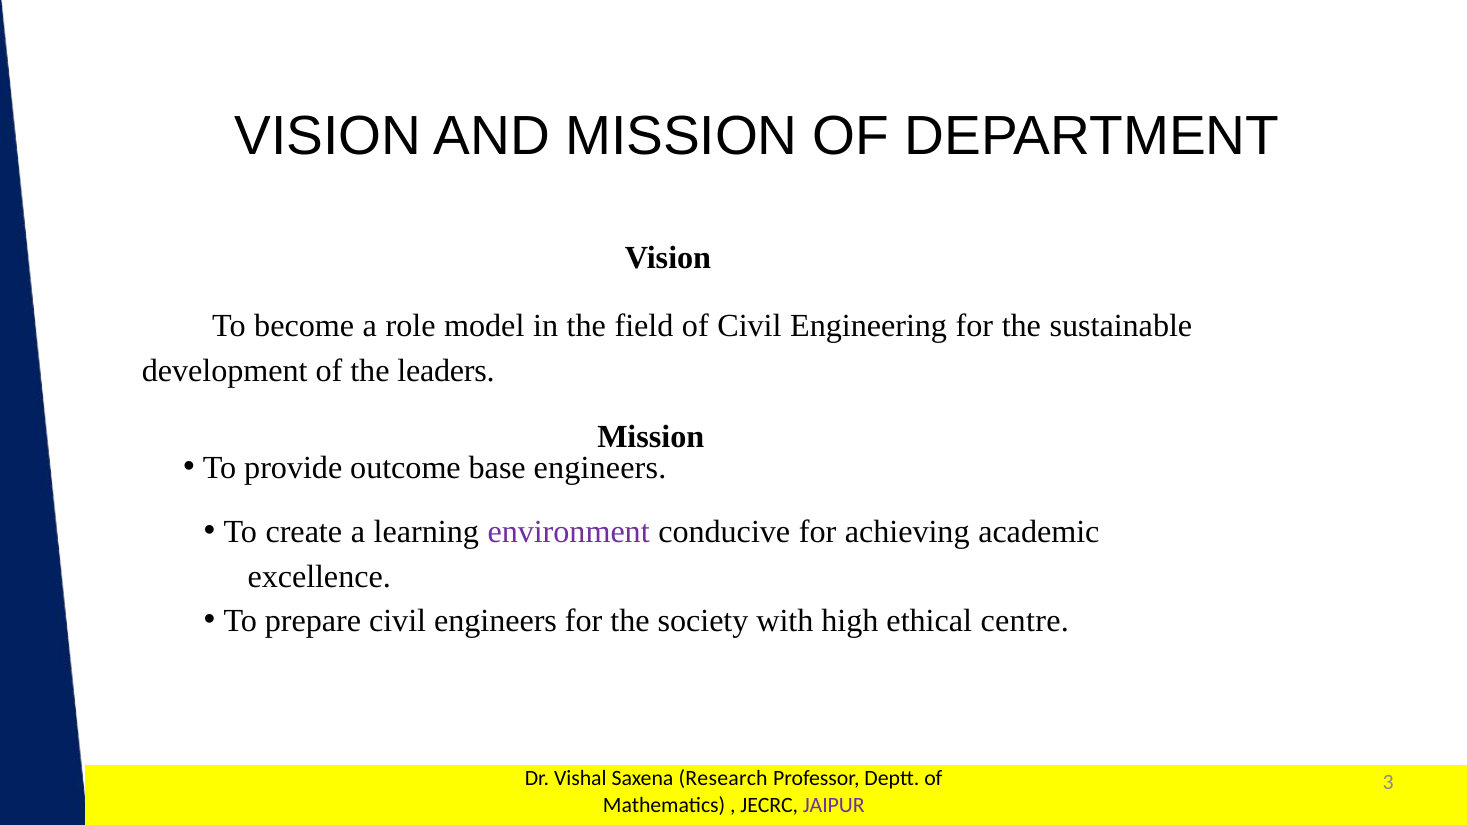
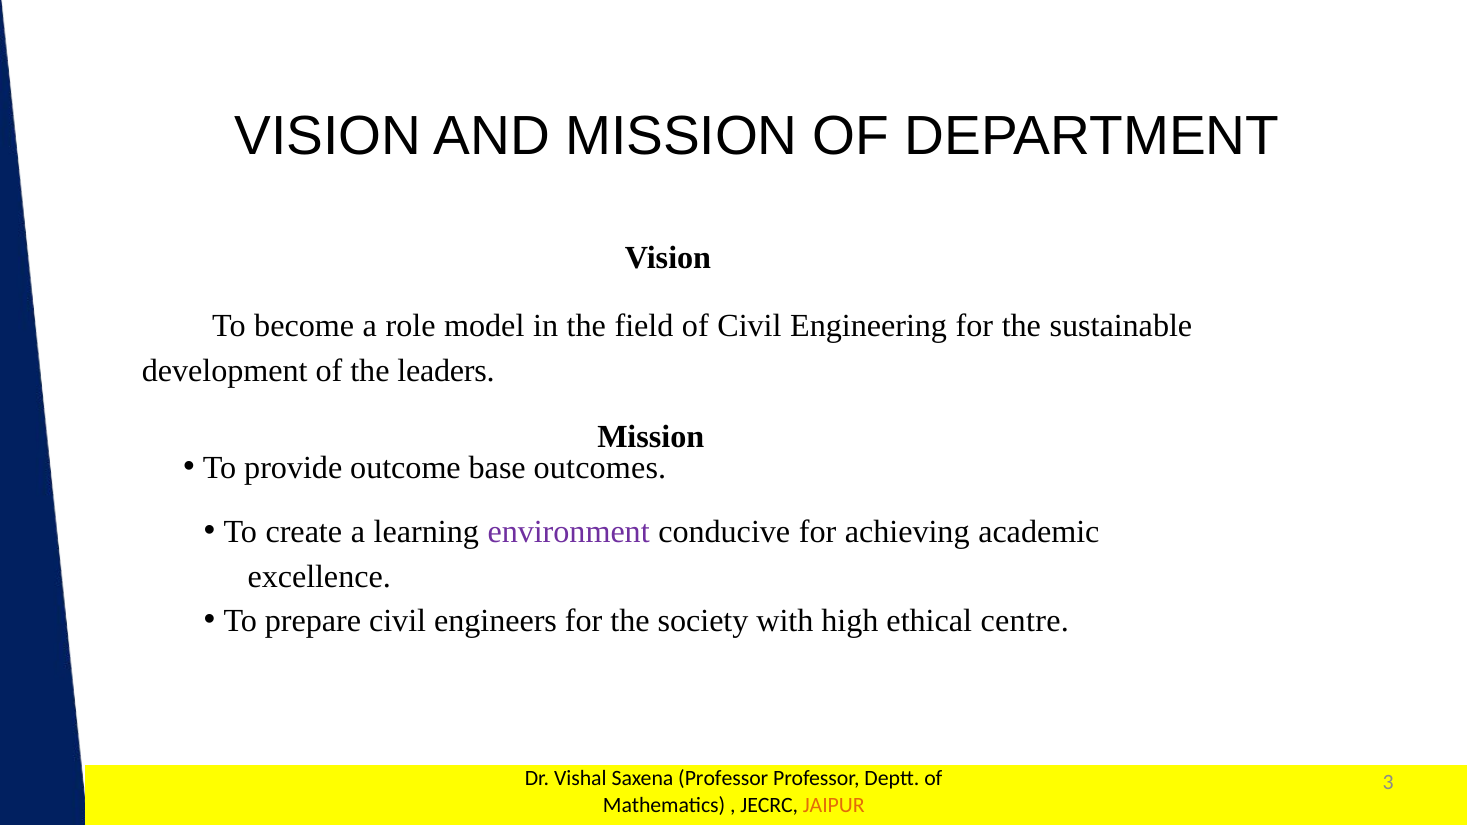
base engineers: engineers -> outcomes (600, 468)
Saxena Research: Research -> Professor (723, 779)
JAIPUR colour: purple -> orange (834, 805)
